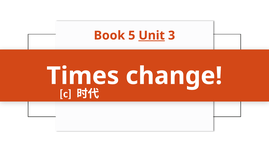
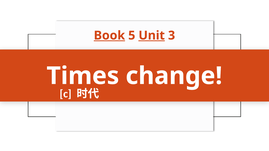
Book underline: none -> present (109, 36)
